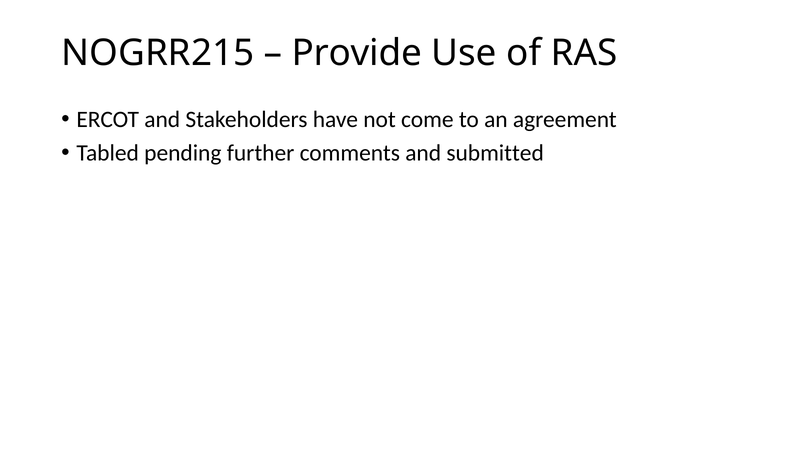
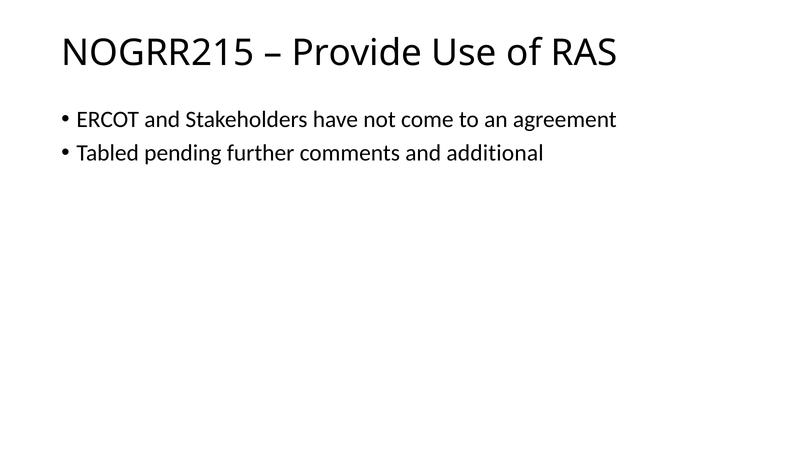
submitted: submitted -> additional (495, 153)
